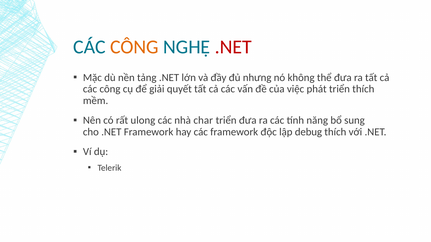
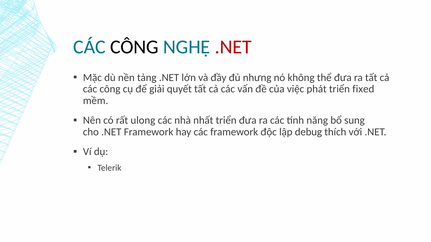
CÔNG colour: orange -> black (134, 47)
triển thích: thích -> fixed (363, 89)
char: char -> nhất (203, 121)
